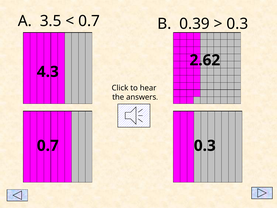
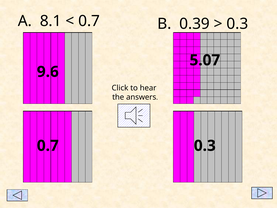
3.5: 3.5 -> 8.1 (51, 21)
2.62: 2.62 -> 5.07 (205, 60)
4.3: 4.3 -> 9.6 (48, 72)
